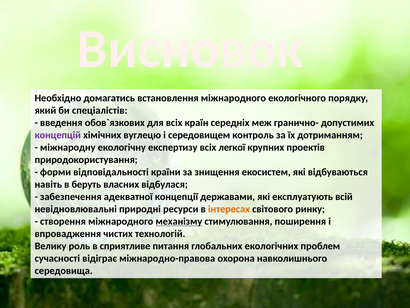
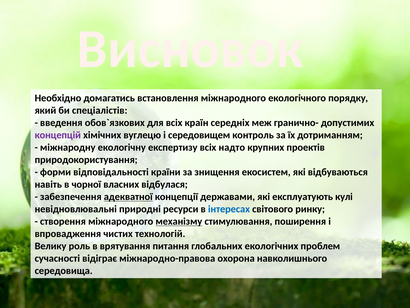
легкої: легкої -> надто (232, 147)
беруть: беруть -> чорної (86, 184)
адекватної underline: none -> present (128, 196)
всій: всій -> кулі (344, 196)
інтересах colour: orange -> blue (229, 209)
сприятливе: сприятливе -> врятування (125, 246)
